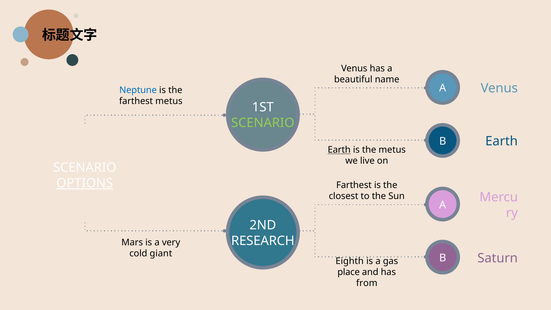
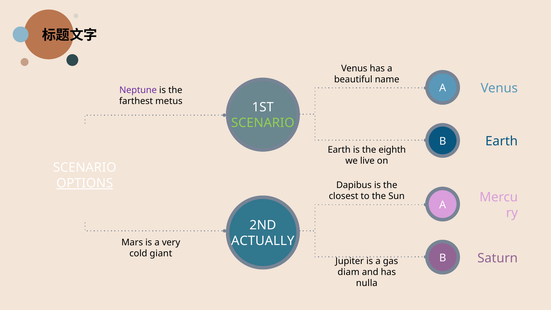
Neptune colour: blue -> purple (138, 90)
Earth underline: present -> none (339, 150)
the metus: metus -> eighth (392, 150)
Farthest: Farthest -> Dapibus (354, 185)
RESEARCH: RESEARCH -> ACTUALLY (263, 241)
Eighth: Eighth -> Jupiter (350, 261)
place: place -> diam (349, 272)
from: from -> nulla (367, 283)
